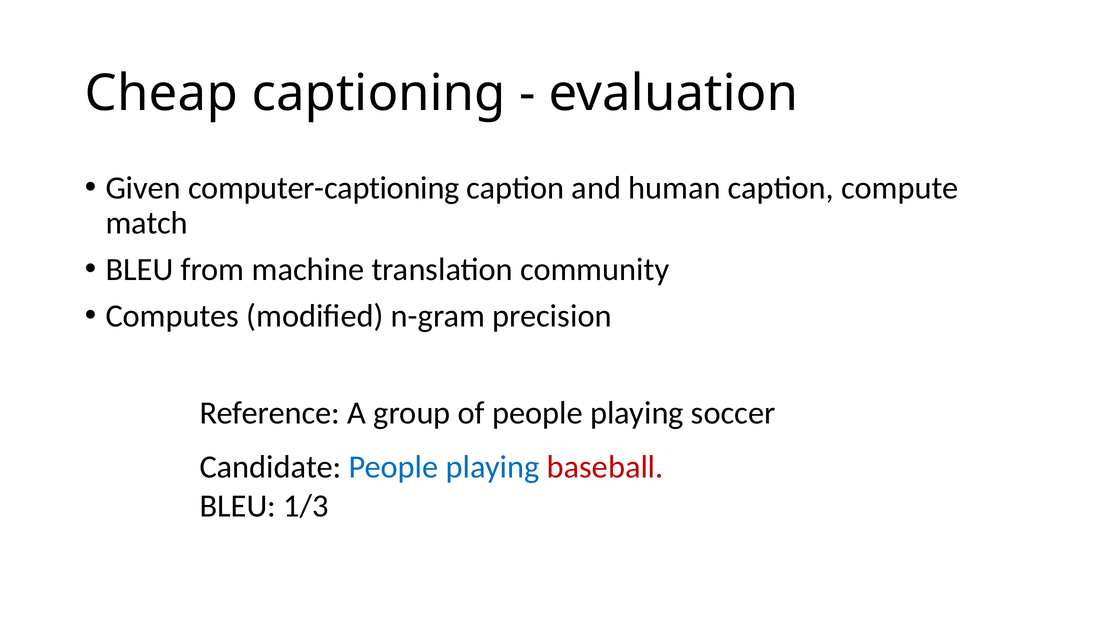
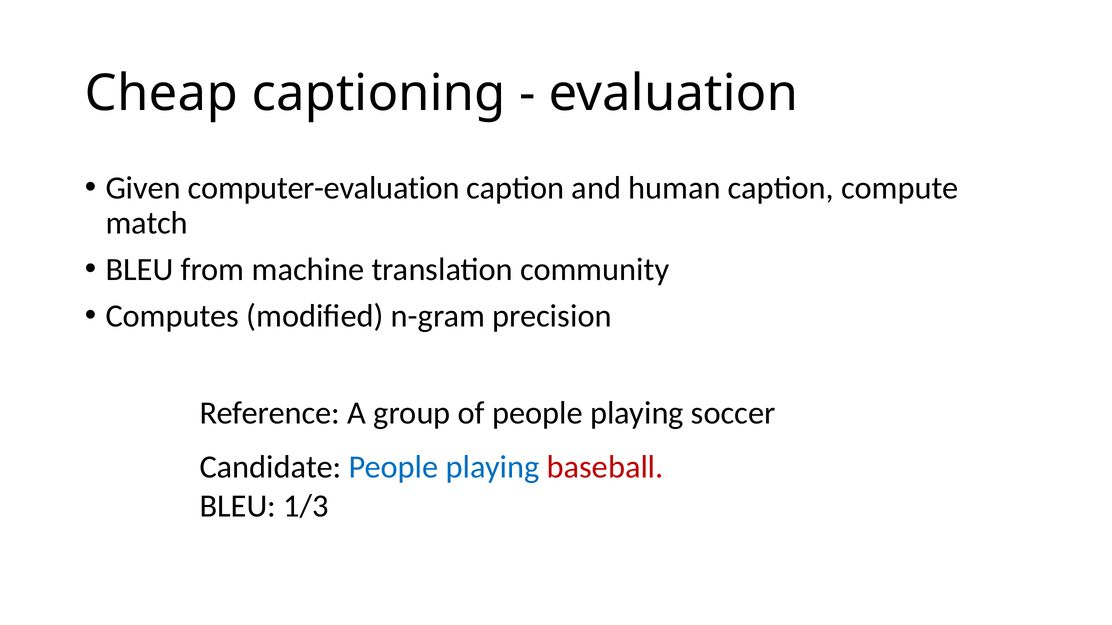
computer-captioning: computer-captioning -> computer-evaluation (324, 188)
